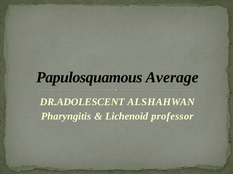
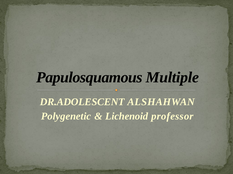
Average: Average -> Multiple (172, 78)
Pharyngitis: Pharyngitis -> Polygenetic (66, 117)
